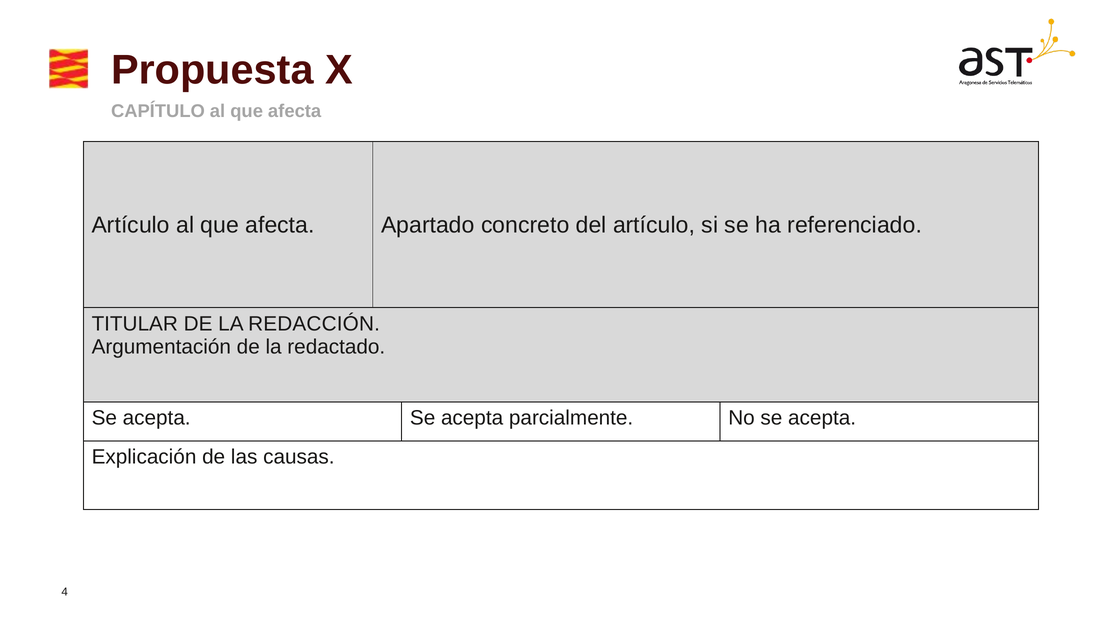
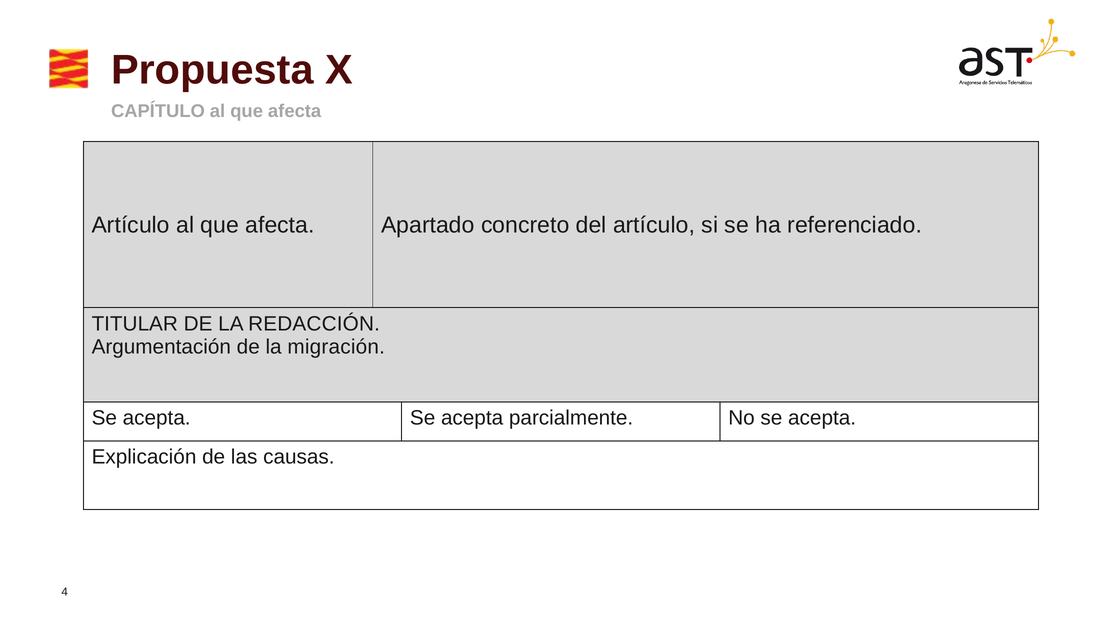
redactado: redactado -> migración (336, 347)
